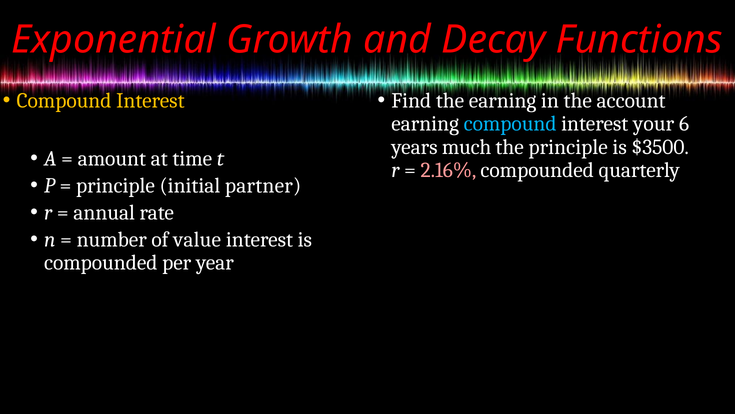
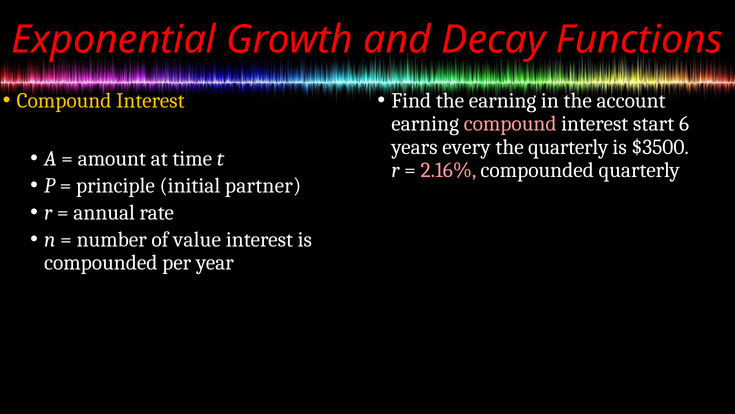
compound colour: light blue -> pink (510, 124)
your: your -> start (654, 124)
much: much -> every (466, 147)
the principle: principle -> quarterly (568, 147)
